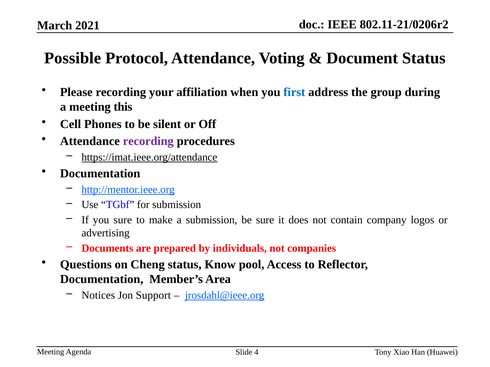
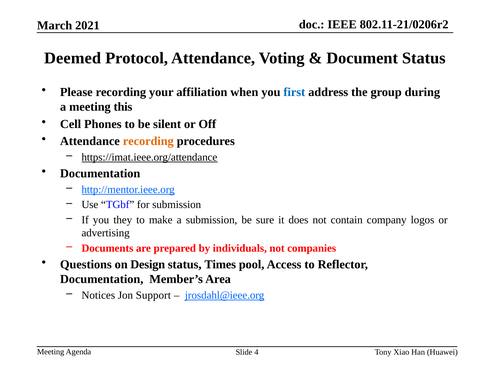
Possible: Possible -> Deemed (73, 58)
recording colour: purple -> orange (148, 141)
you sure: sure -> they (123, 220)
Cheng: Cheng -> Design (148, 265)
Know: Know -> Times (220, 265)
